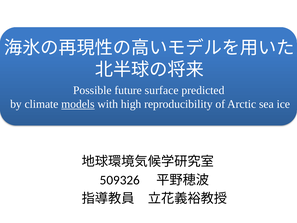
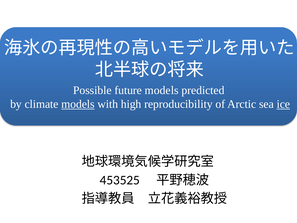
future surface: surface -> models (162, 90)
ice underline: none -> present (283, 104)
509326: 509326 -> 453525 (120, 180)
